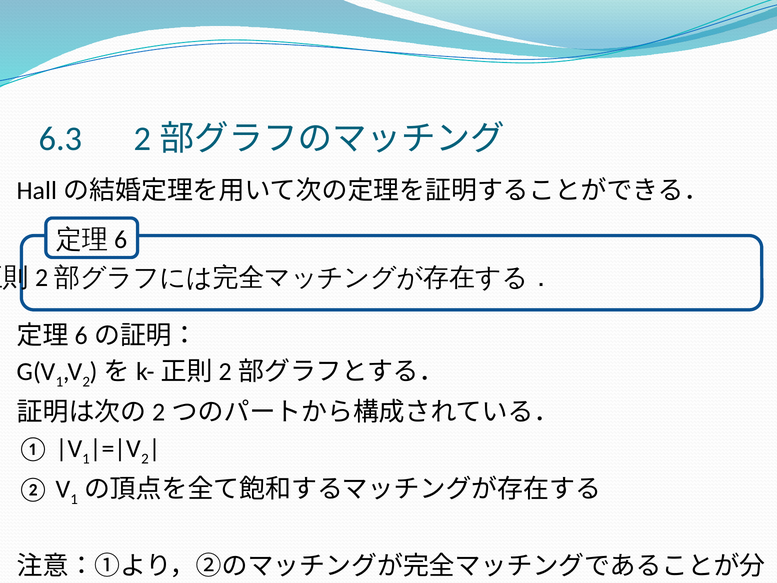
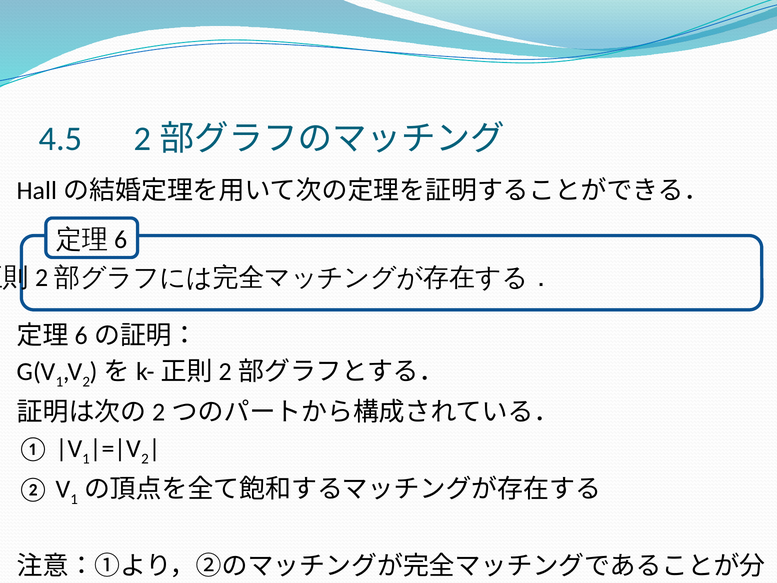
6.3: 6.3 -> 4.5 (61, 139)
